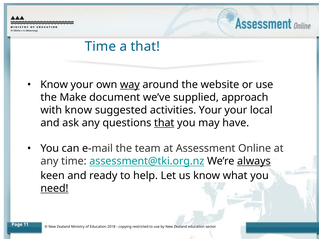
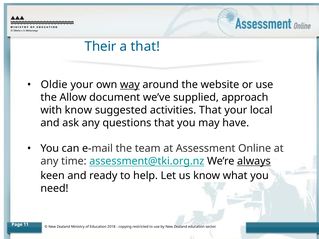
Time: Time -> Their (101, 47)
Know: Know -> Oldie (54, 85)
Make: Make -> Allow (73, 98)
activities Your: Your -> That (210, 110)
that underline: present -> none (164, 123)
need underline: present -> none (54, 189)
